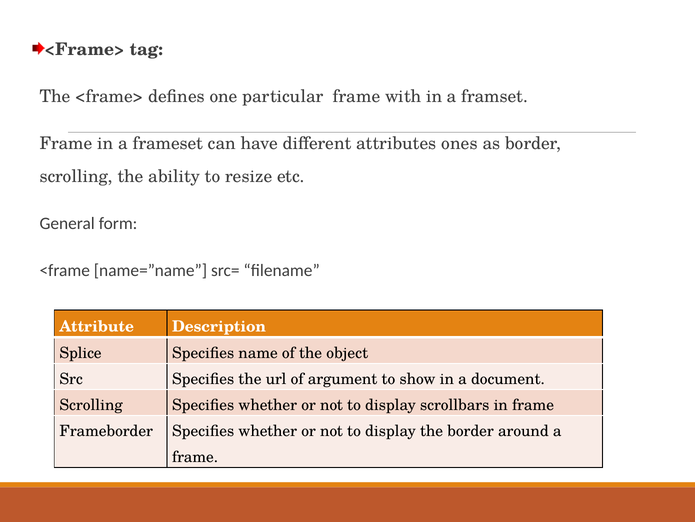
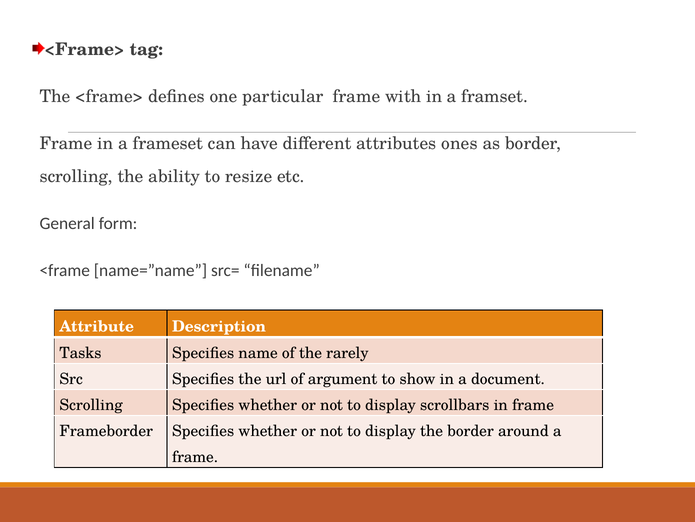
Splice: Splice -> Tasks (80, 353)
object: object -> rarely (347, 353)
